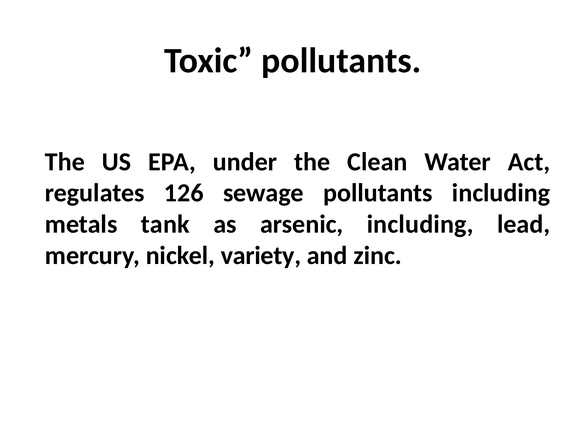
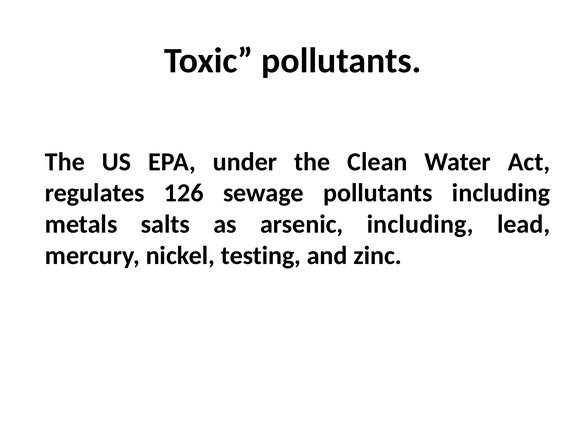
tank: tank -> salts (165, 225)
variety: variety -> testing (261, 256)
